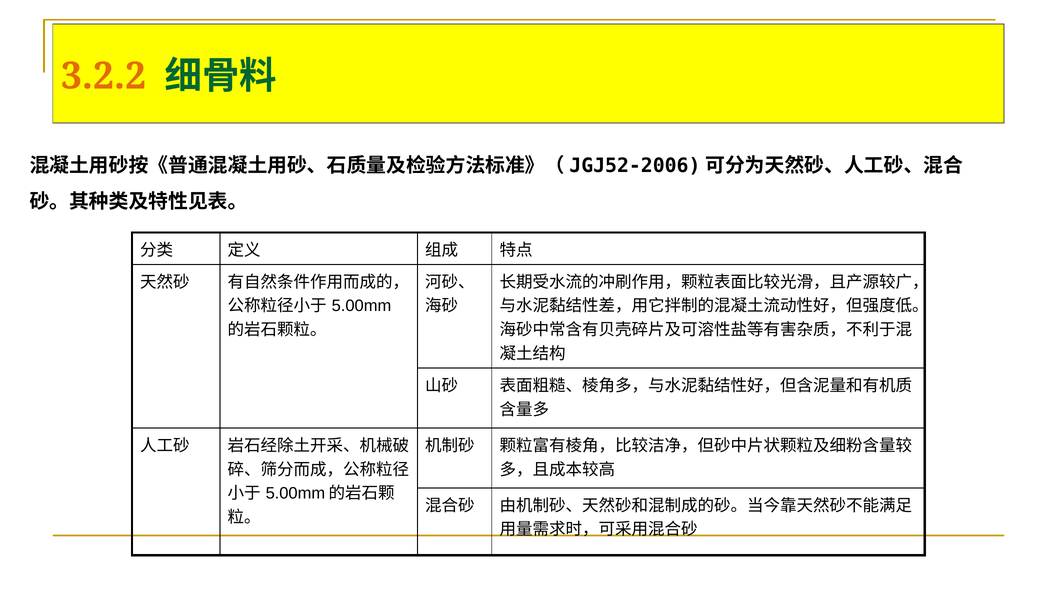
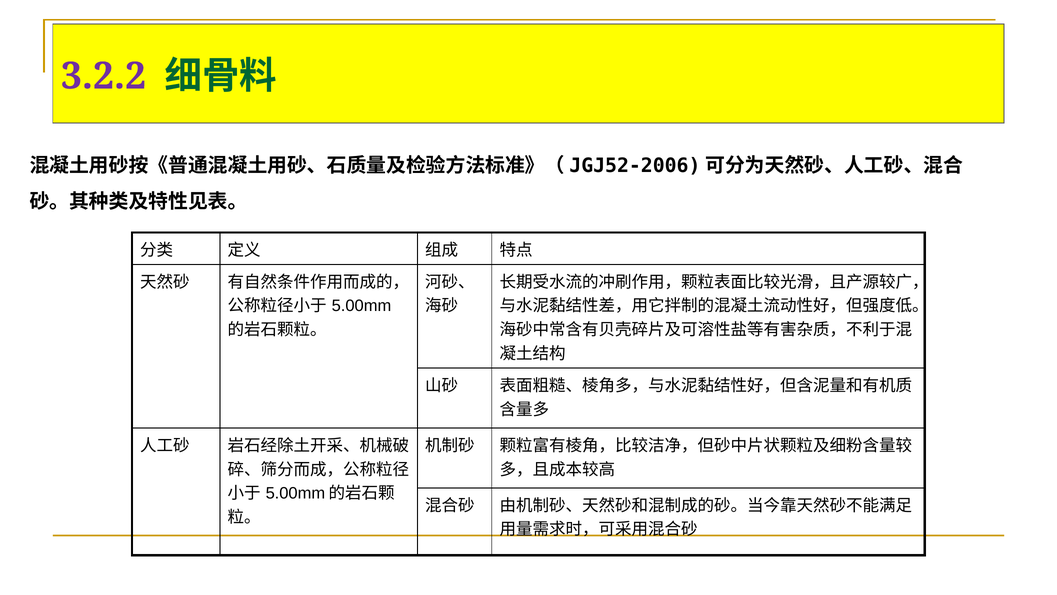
3.2.2 colour: orange -> purple (103, 76)
